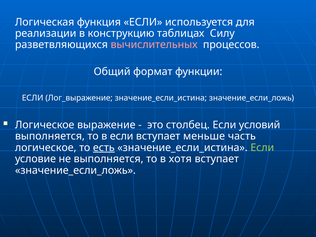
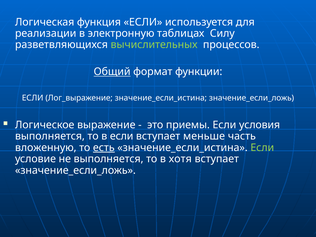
конструкцию: конструкцию -> электронную (121, 33)
вычислительных colour: pink -> light green (154, 45)
Общий underline: none -> present (112, 72)
столбец: столбец -> приемы (188, 125)
условий: условий -> условия (260, 125)
логическое: логическое -> вложенную (46, 148)
